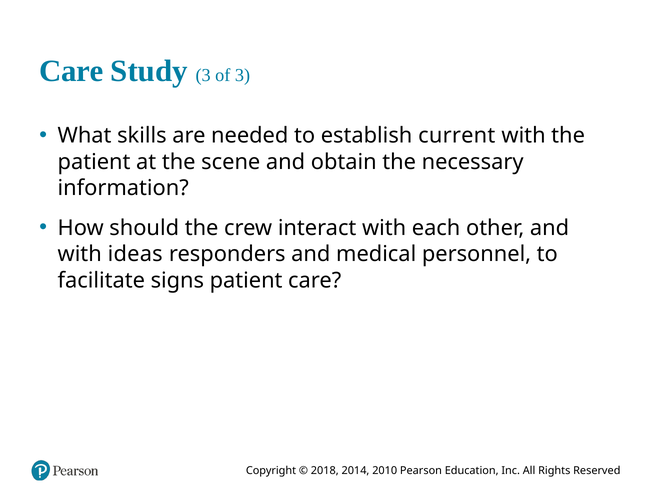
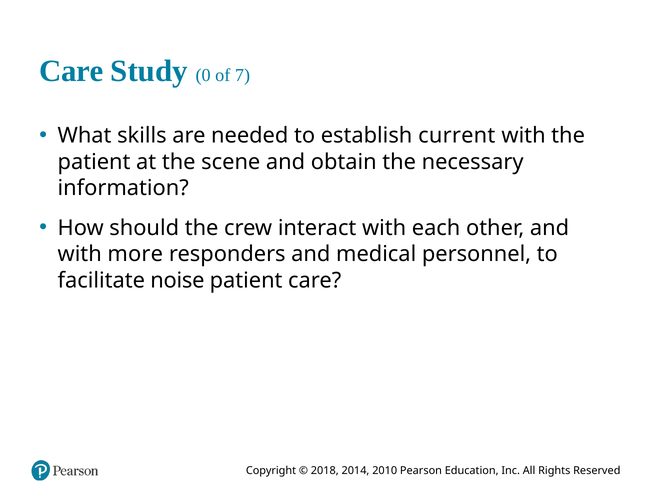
Study 3: 3 -> 0 (203, 75)
of 3: 3 -> 7 (243, 75)
ideas: ideas -> more (135, 254)
signs: signs -> noise (177, 280)
